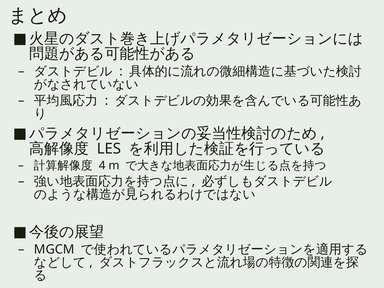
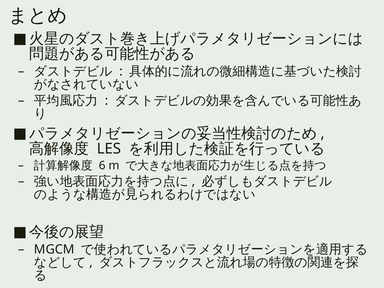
4: 4 -> 6 (102, 166)
